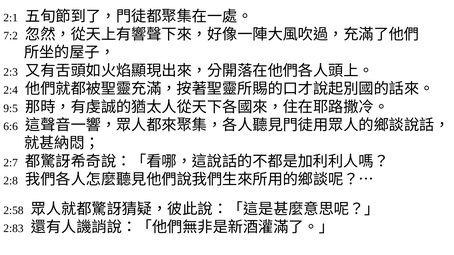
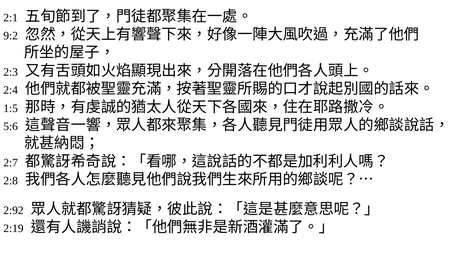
7:2: 7:2 -> 9:2 (11, 36)
9:5: 9:5 -> 1:5 (11, 108)
6:6: 6:6 -> 5:6 (11, 127)
2:58: 2:58 -> 2:92 (13, 211)
2:83: 2:83 -> 2:19 (13, 229)
